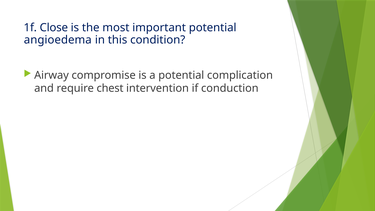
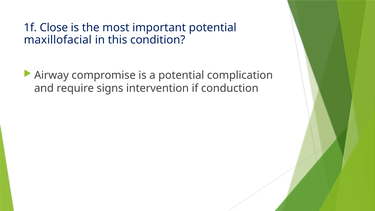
angioedema: angioedema -> maxillofacial (58, 40)
chest: chest -> signs (110, 88)
